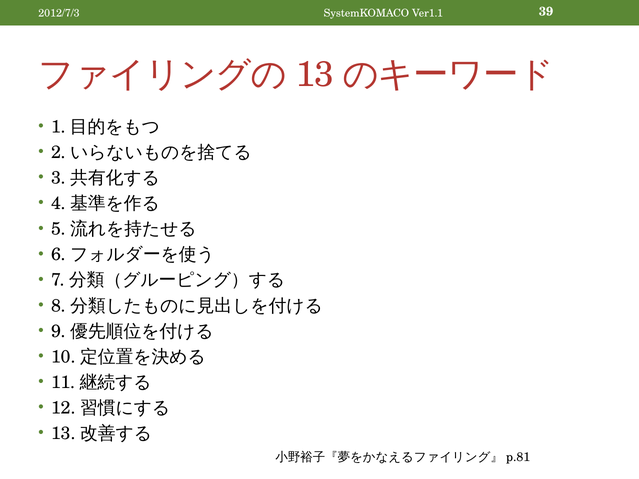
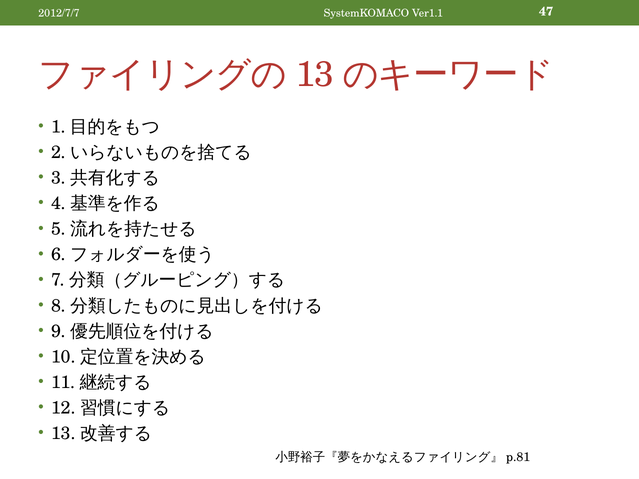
2012/7/3: 2012/7/3 -> 2012/7/7 (59, 13)
39: 39 -> 47 (546, 11)
